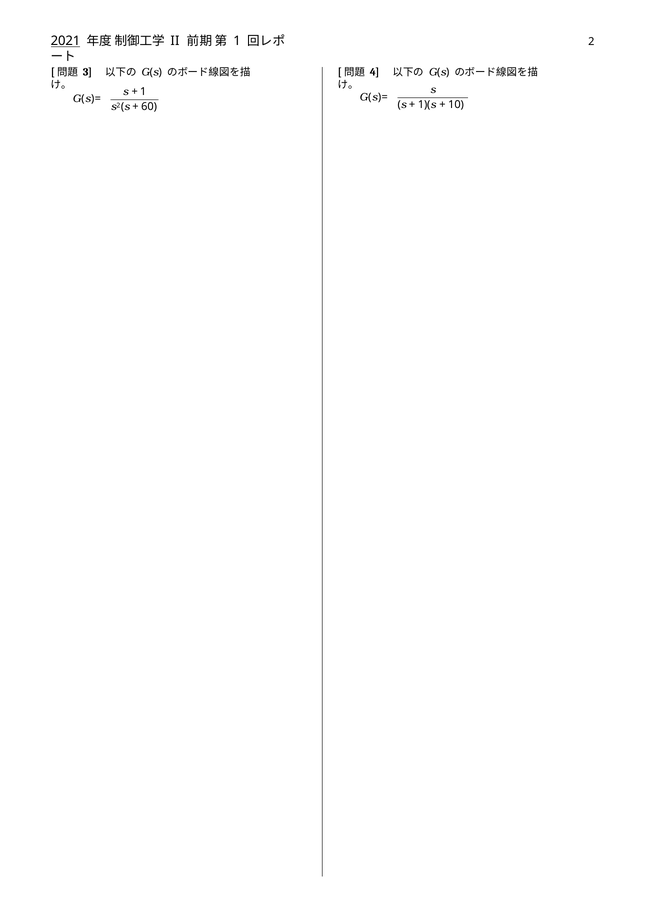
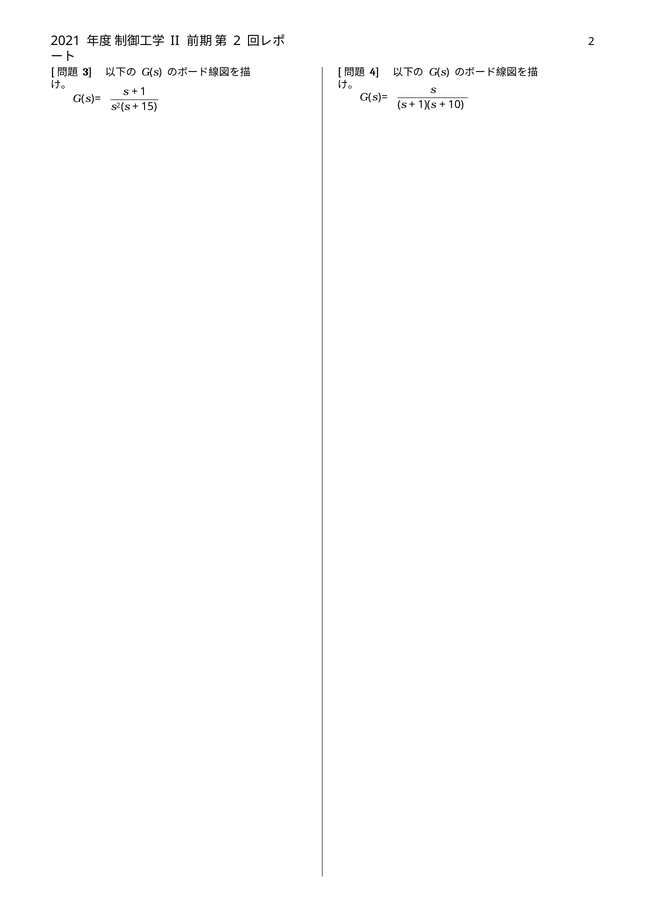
2021 underline: present -> none (66, 41)
1: 1 -> 2 (237, 41)
60: 60 -> 15 (149, 107)
